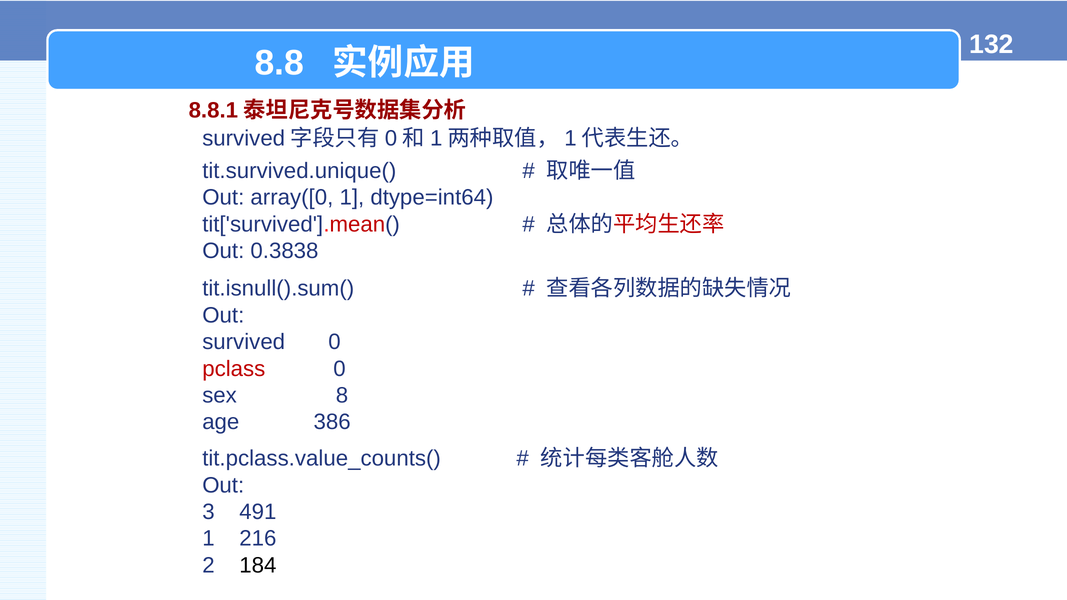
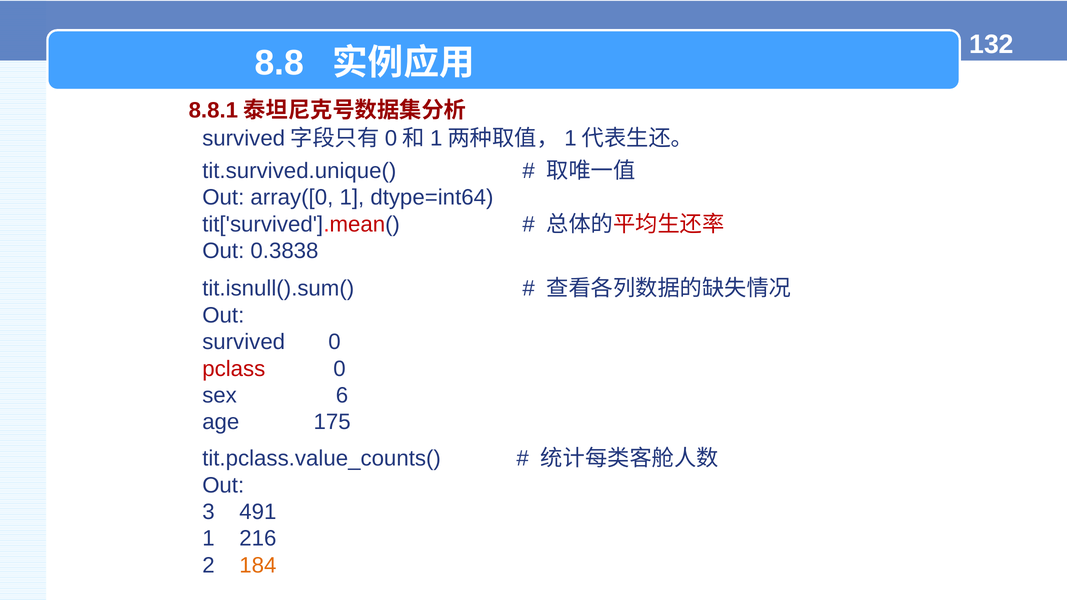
8: 8 -> 6 (342, 395)
386: 386 -> 175 (332, 422)
184 colour: black -> orange (258, 565)
